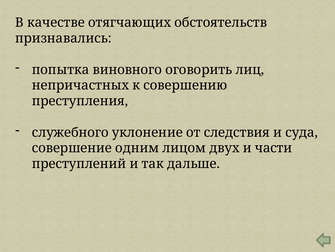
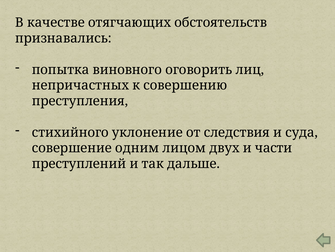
служебного: служебного -> стихийного (70, 132)
